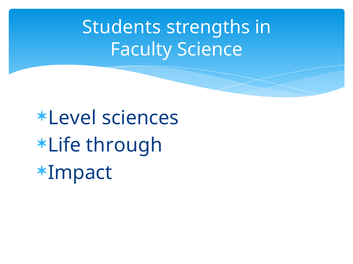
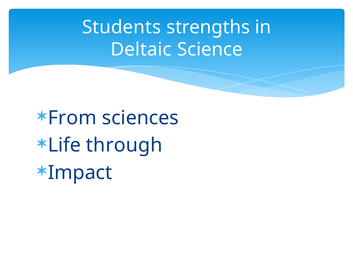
Faculty: Faculty -> Deltaic (141, 50)
Level: Level -> From (72, 118)
